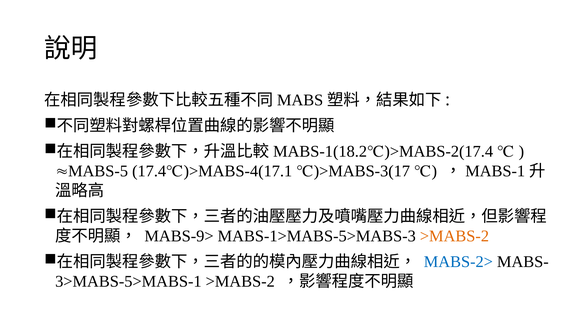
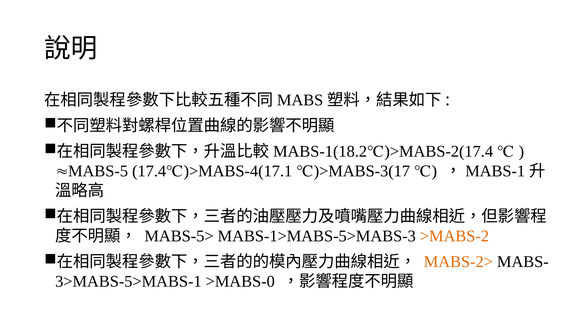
MABS-9>: MABS-9> -> MABS-5> (179, 236)
MABS-2> colour: blue -> orange (458, 262)
>MABS-2: >MABS-2 -> >MABS-0 (240, 281)
